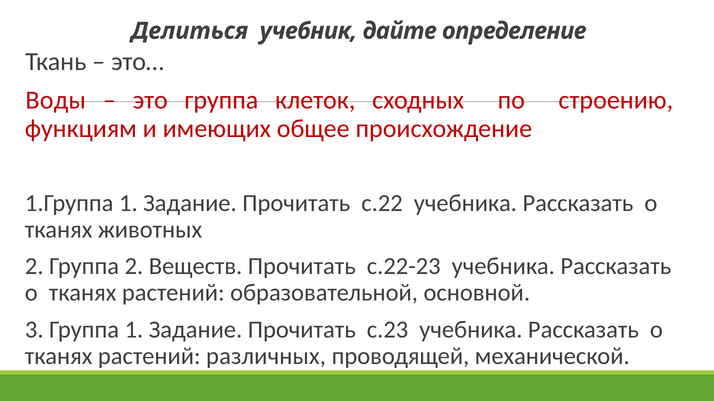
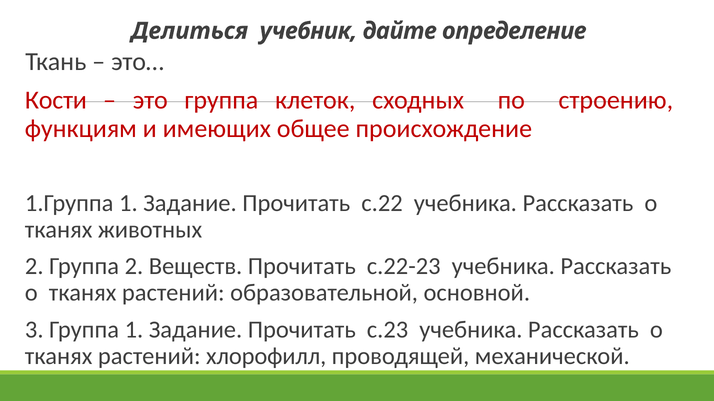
Воды: Воды -> Кости (56, 101)
различных: различных -> хлорофилл (266, 357)
